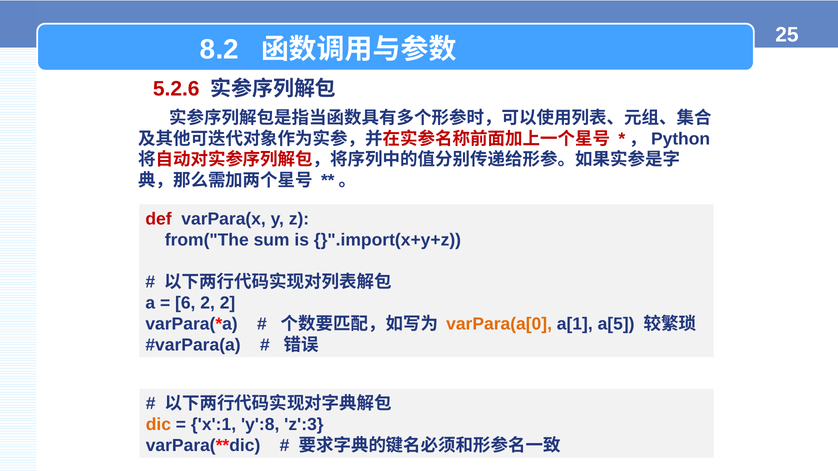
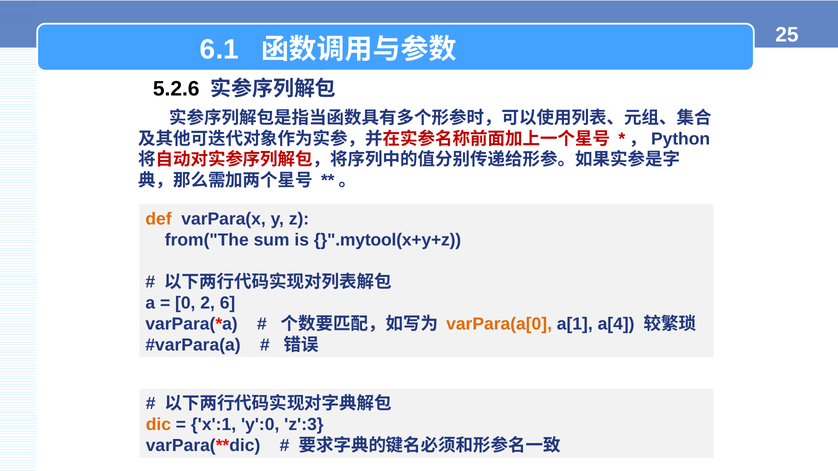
8.2: 8.2 -> 6.1 (219, 50)
5.2.6 colour: red -> black (176, 89)
def colour: red -> orange (159, 219)
}".import(x+y+z: }".import(x+y+z -> }".mytool(x+y+z (388, 240)
6: 6 -> 0 (185, 303)
2 2: 2 -> 6 (228, 303)
a[5: a[5 -> a[4 (616, 324)
y':8: y':8 -> y':0 (260, 425)
